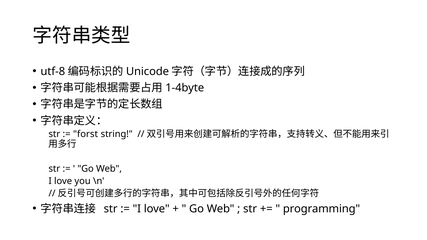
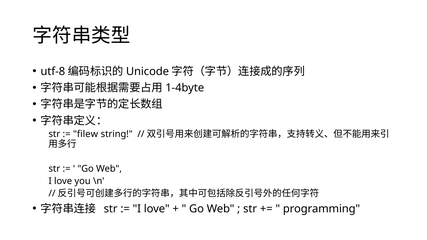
forst: forst -> filew (86, 134)
